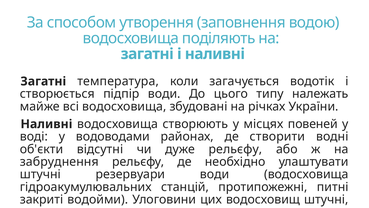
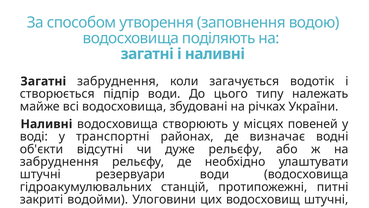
Загатні температура: температура -> забруднення (118, 81)
у водоводами: водоводами -> транспортні (113, 136)
створити: створити -> визначає (277, 136)
